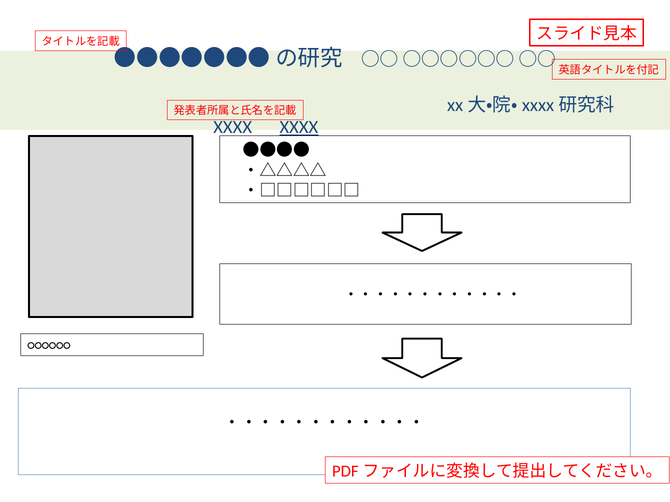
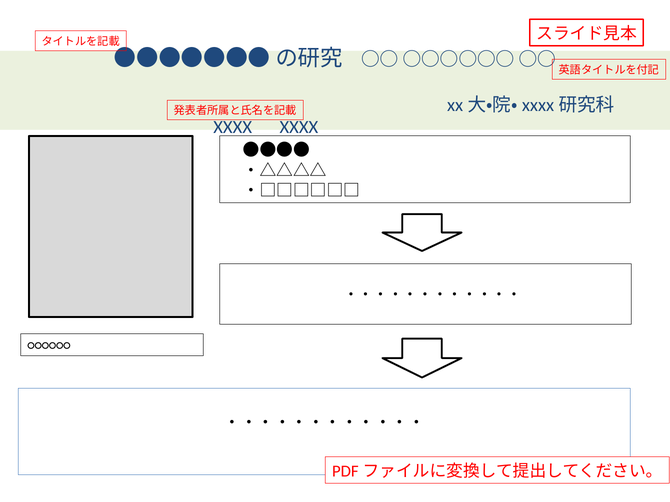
XXXX underline: present -> none (299, 127)
